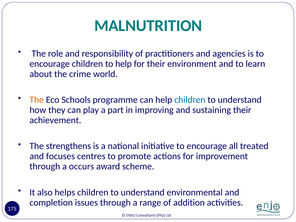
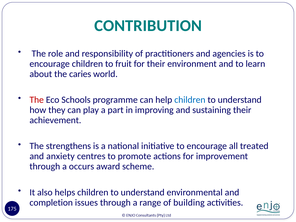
MALNUTRITION: MALNUTRITION -> CONTRIBUTION (148, 26)
to help: help -> fruit (124, 64)
crime: crime -> caries (80, 74)
The colour: orange -> red (37, 100)
focuses: focuses -> anxiety (60, 156)
addition: addition -> building (189, 203)
